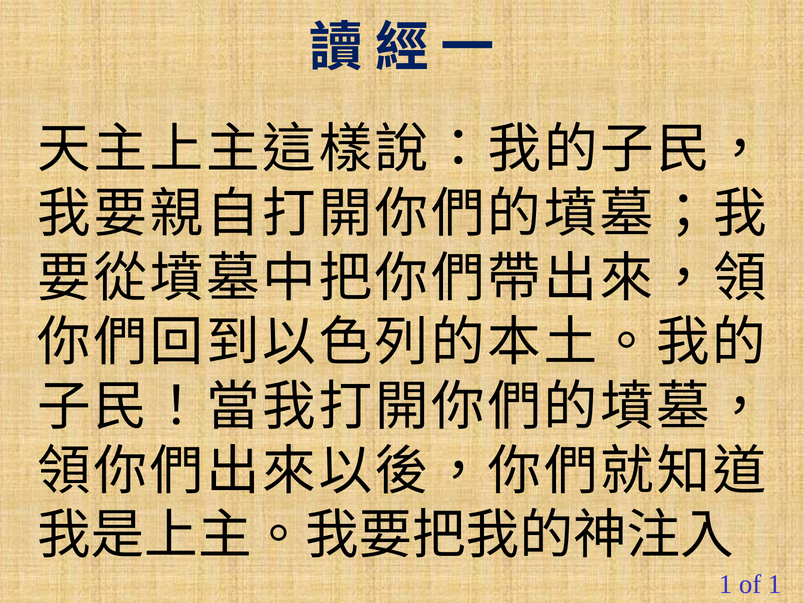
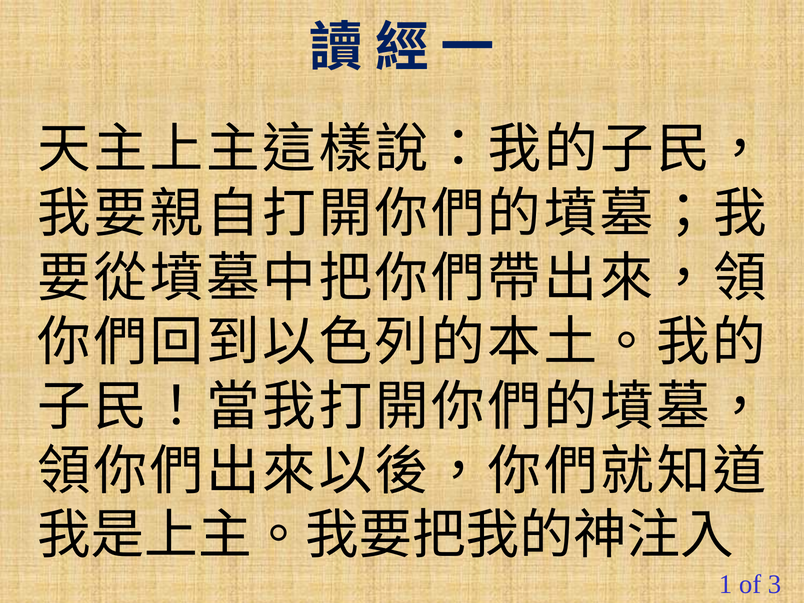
of 1: 1 -> 3 (775, 585)
